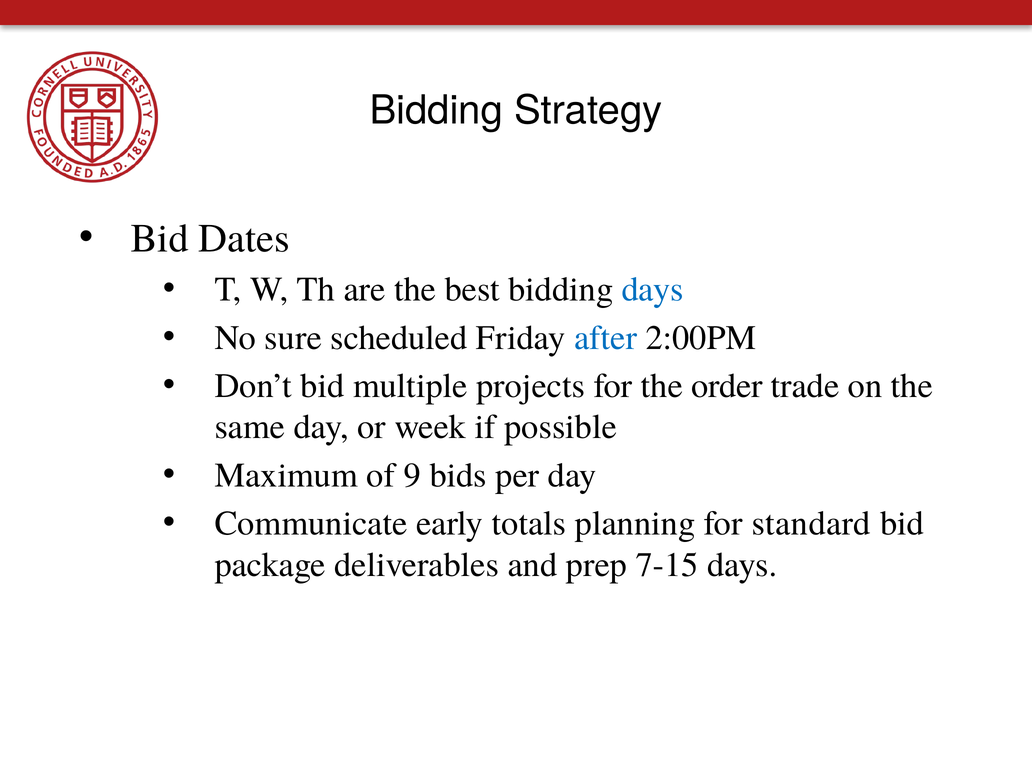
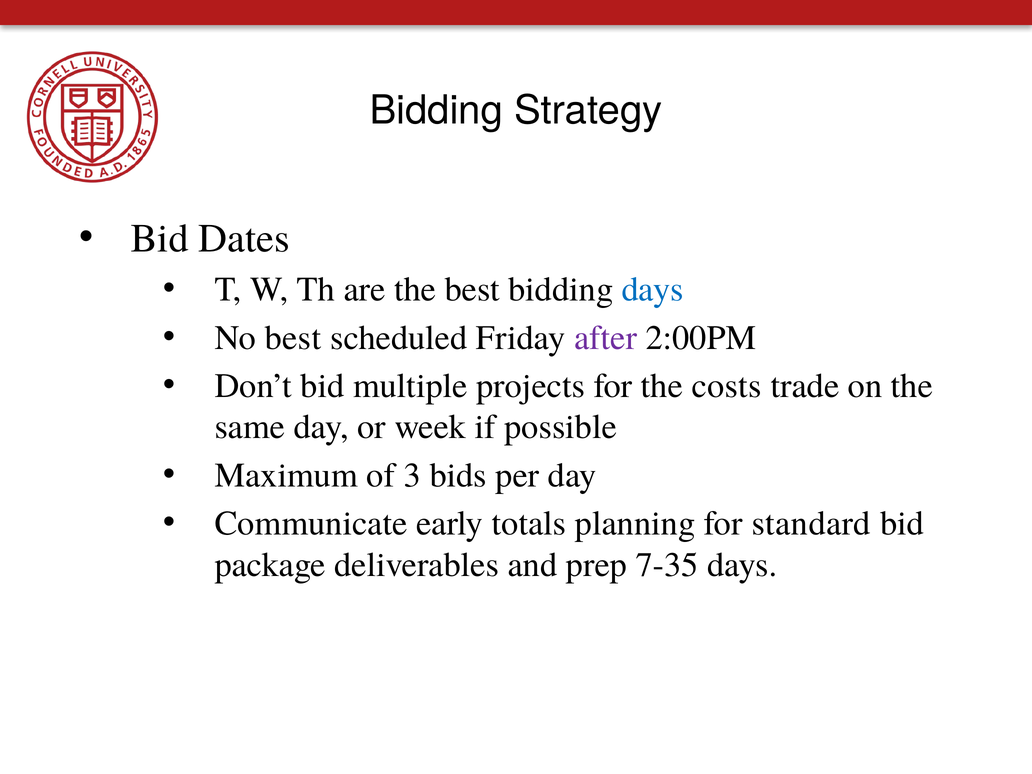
No sure: sure -> best (293, 338)
after colour: blue -> purple (606, 338)
order: order -> costs (727, 386)
9: 9 -> 3 (412, 475)
7-15: 7-15 -> 7-35 (667, 565)
